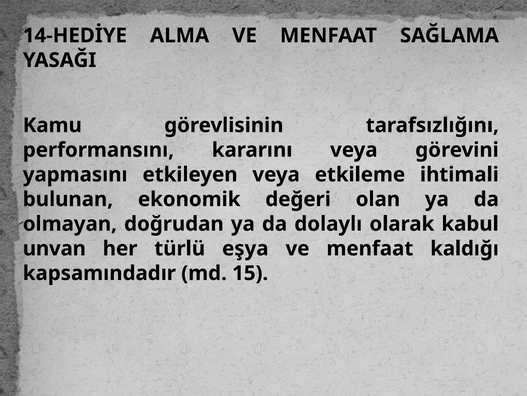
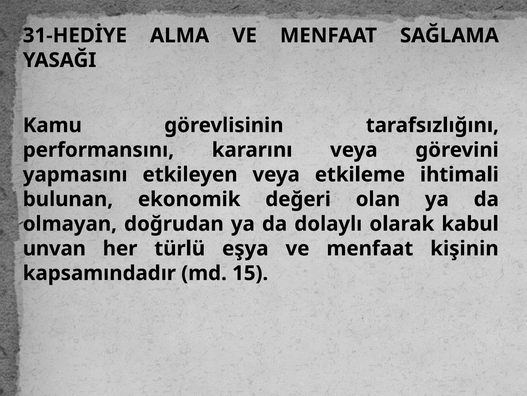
14-HEDİYE: 14-HEDİYE -> 31-HEDİYE (75, 35)
kaldığı: kaldığı -> kişinin (464, 248)
